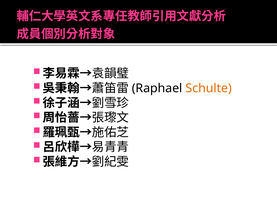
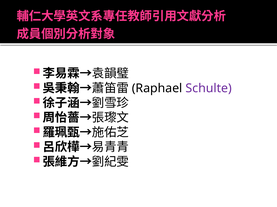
Schulte colour: orange -> purple (209, 89)
